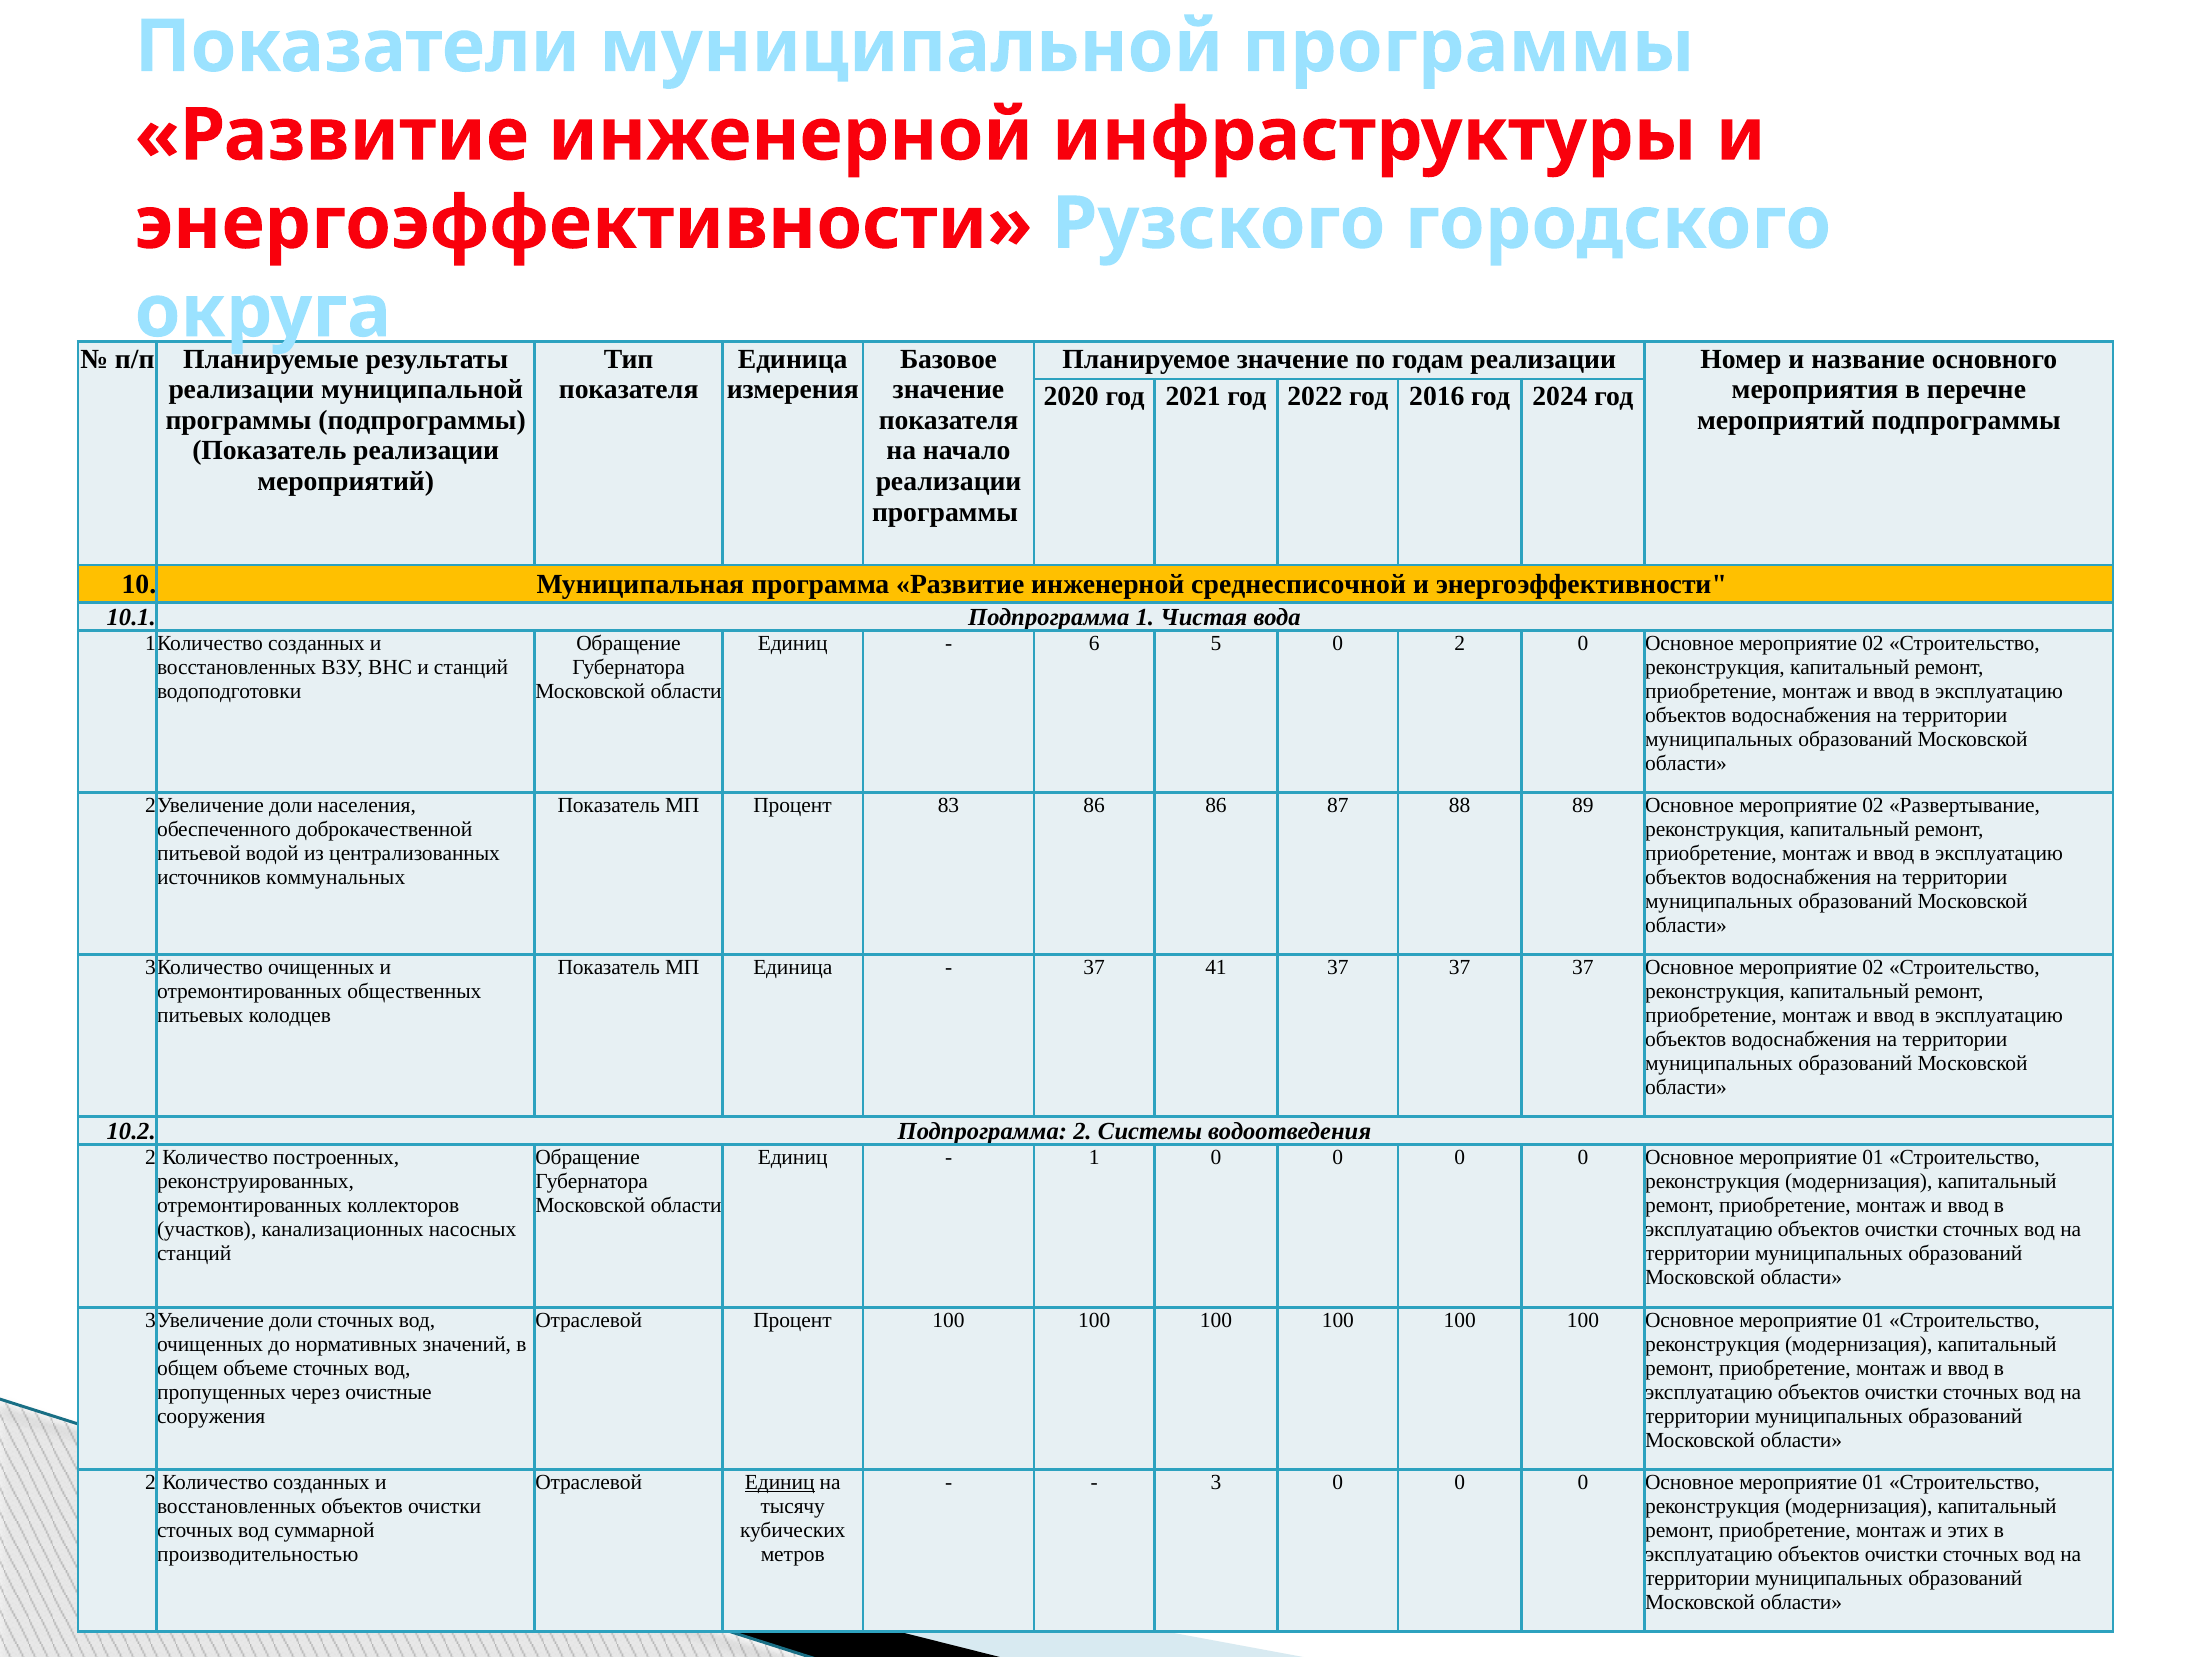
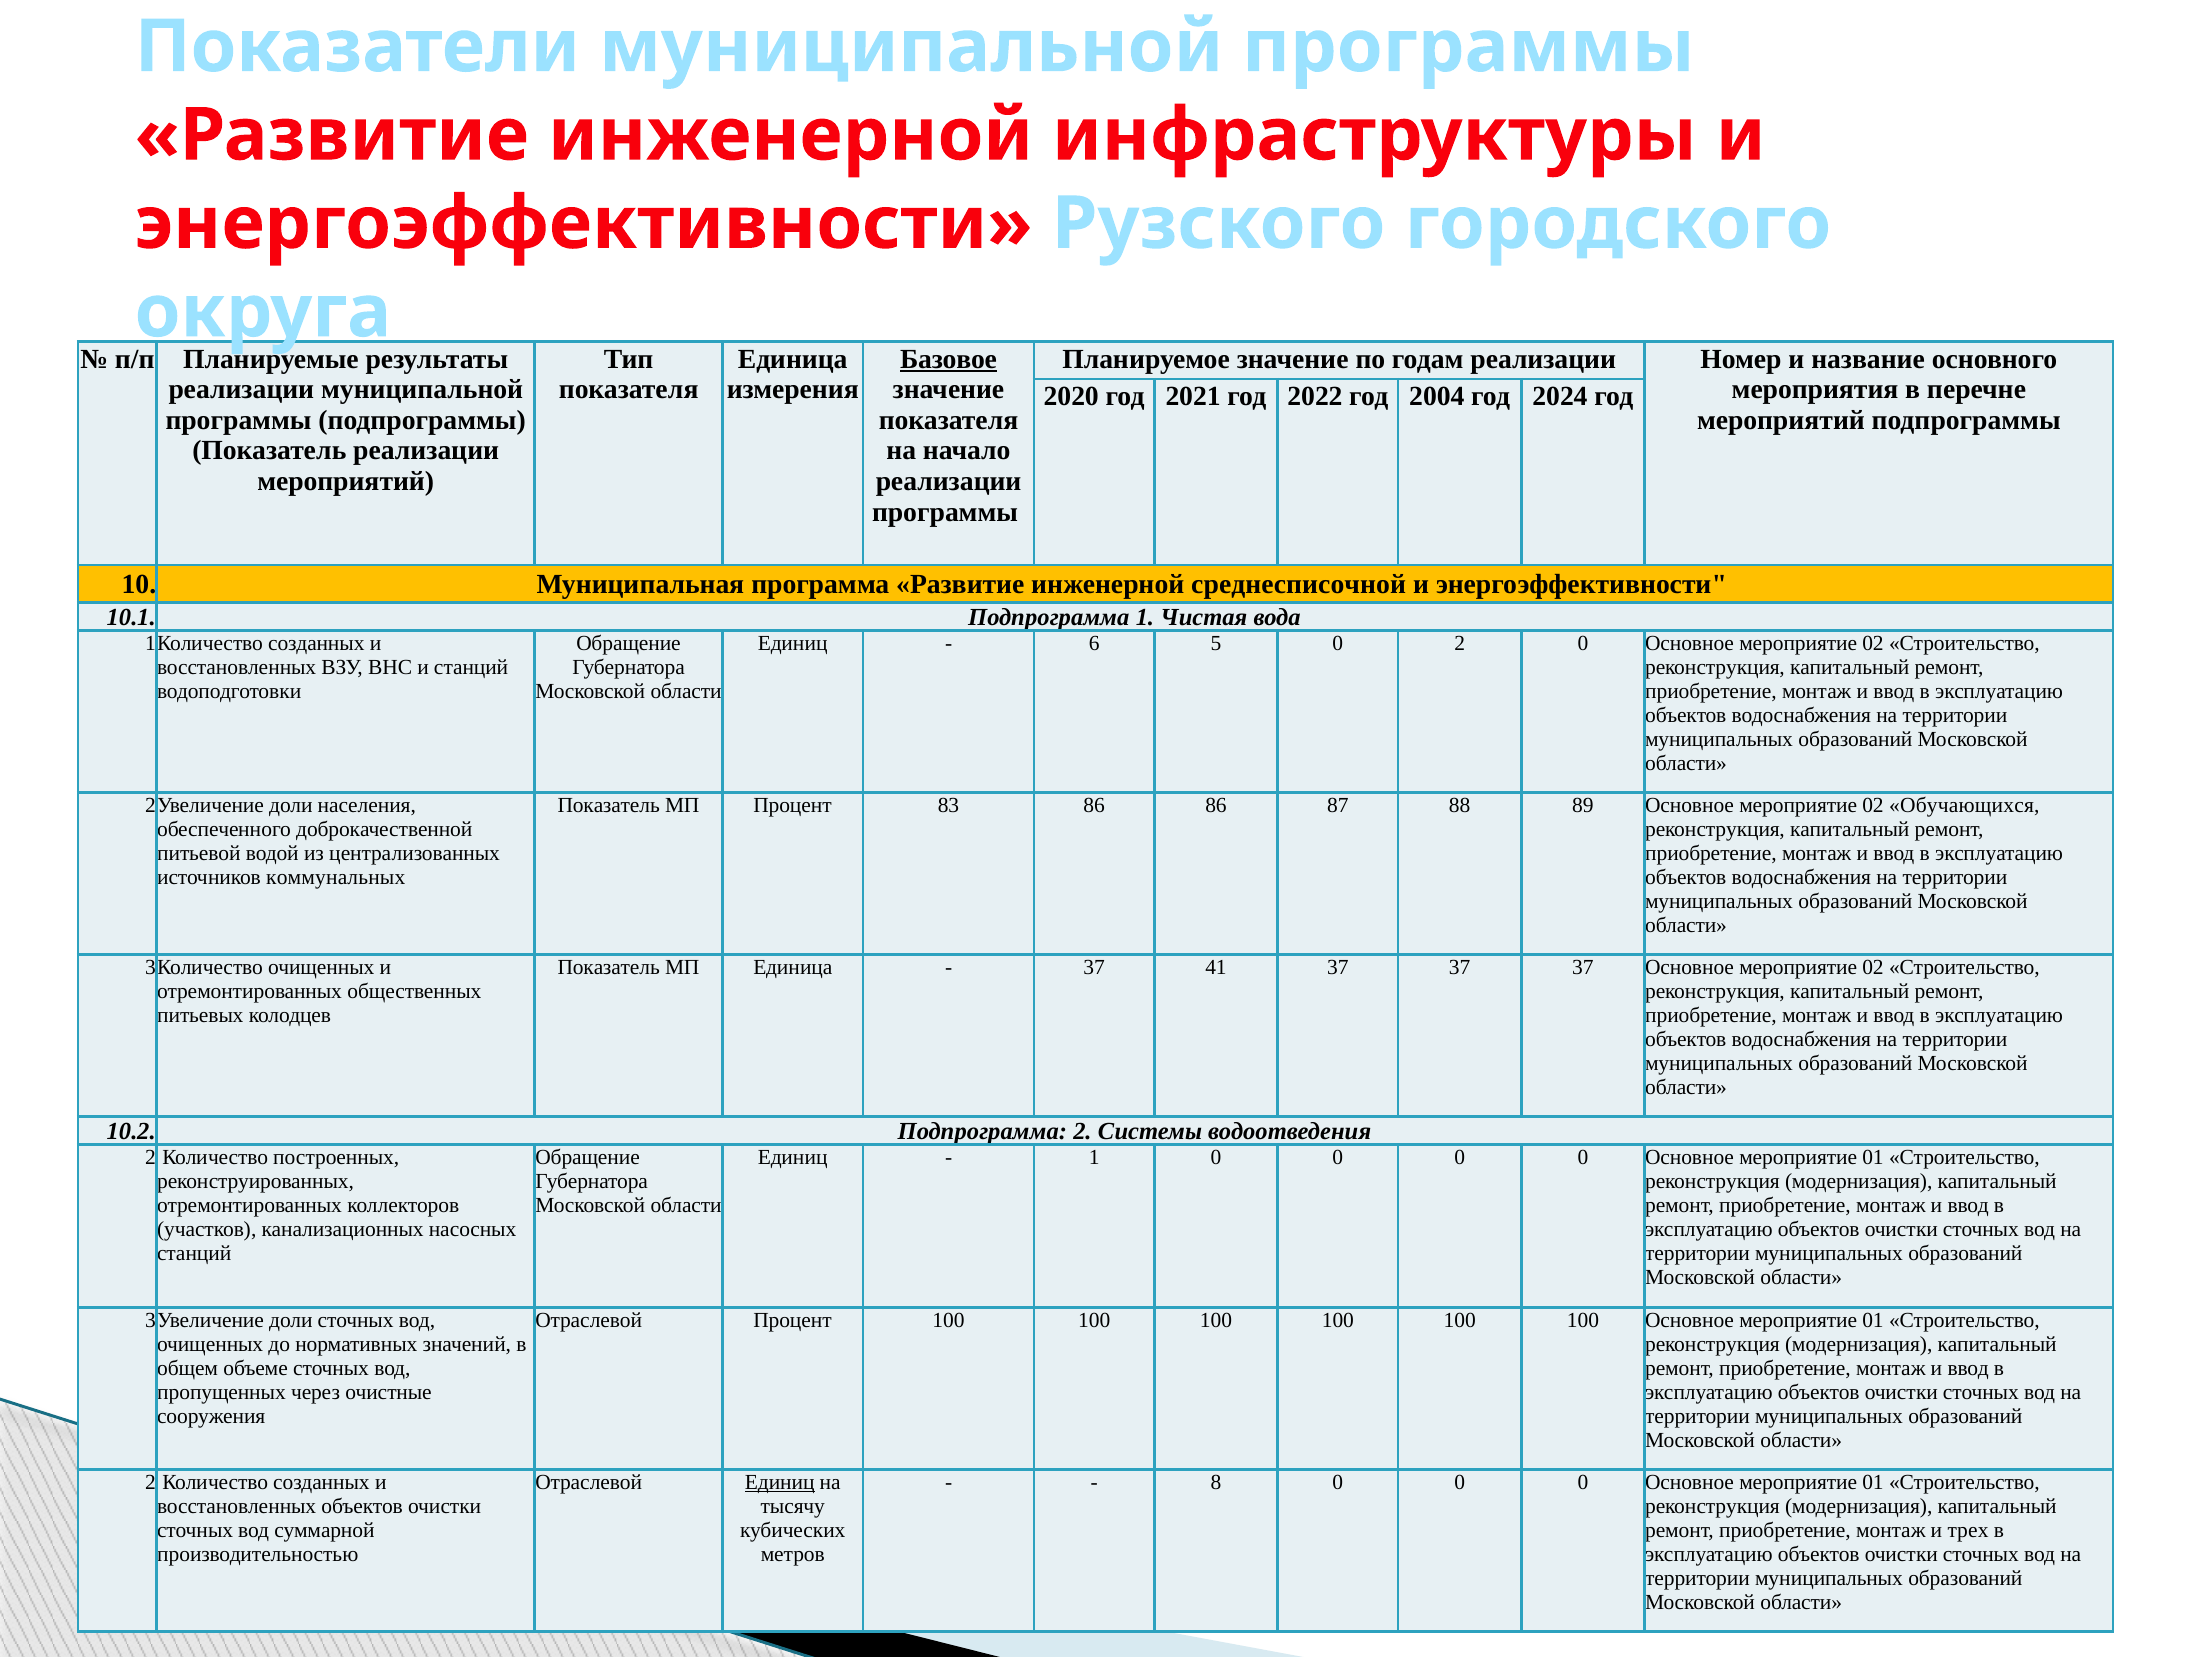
Базовое underline: none -> present (949, 359)
2016: 2016 -> 2004 (1437, 397)
Развертывание: Развертывание -> Обучающихся (1964, 805)
3: 3 -> 8 (1216, 1482)
этих: этих -> трех (1968, 1530)
